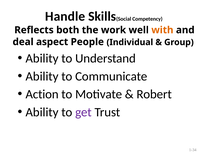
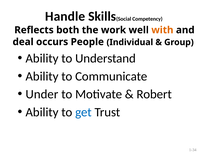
aspect: aspect -> occurs (52, 42)
Action: Action -> Under (42, 94)
get colour: purple -> blue (83, 112)
